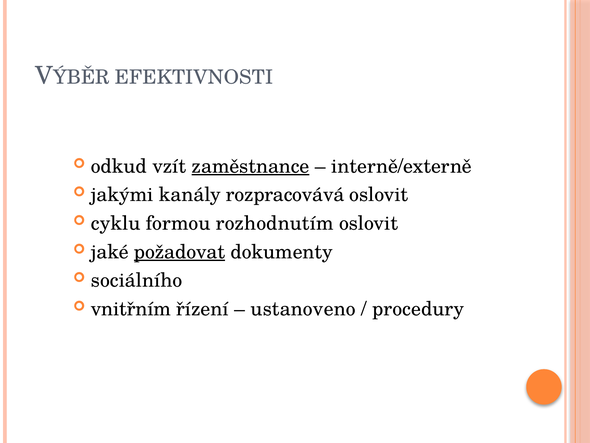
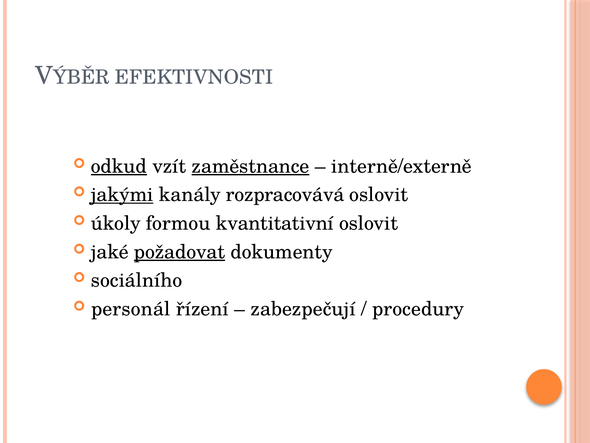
odkud underline: none -> present (119, 166)
jakými underline: none -> present (122, 195)
cyklu: cyklu -> úkoly (116, 223)
rozhodnutím: rozhodnutím -> kvantitativní (275, 223)
vnitřním: vnitřním -> personál (131, 309)
ustanoveno: ustanoveno -> zabezpečují (303, 309)
